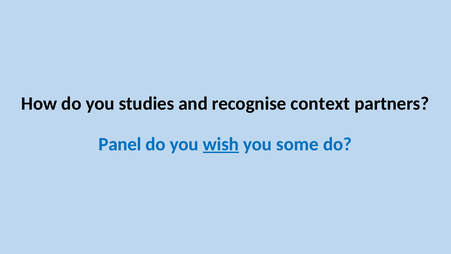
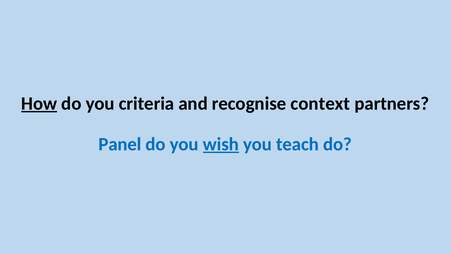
How underline: none -> present (39, 103)
studies: studies -> criteria (146, 103)
some: some -> teach (298, 144)
